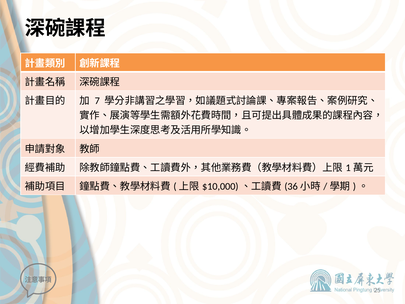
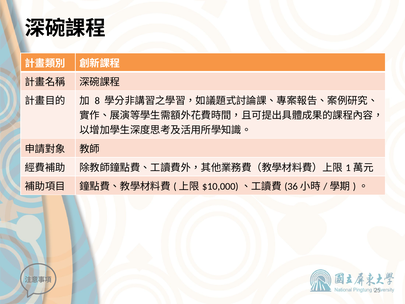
7: 7 -> 8 (97, 101)
